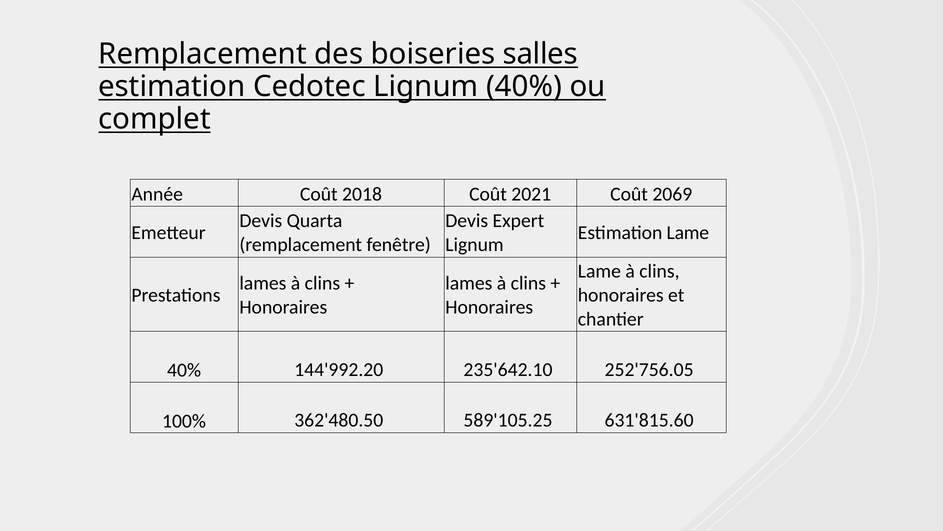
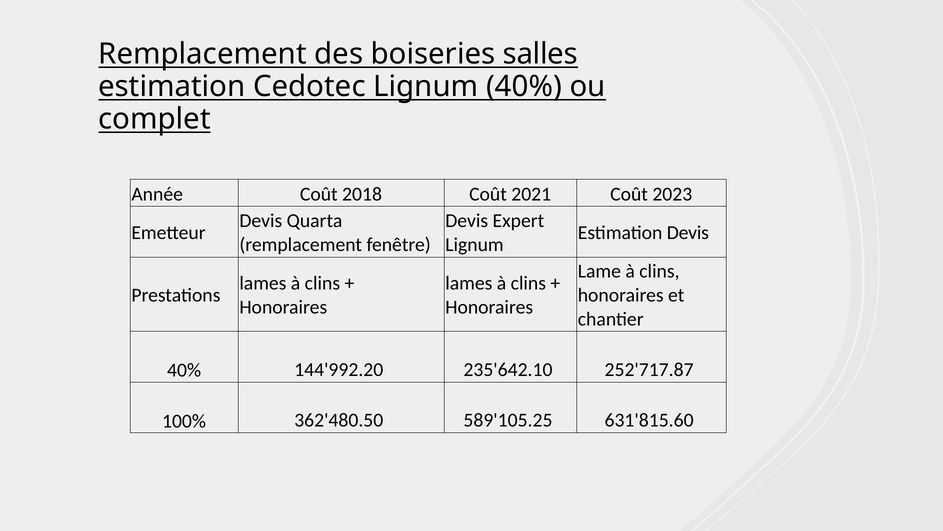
2069: 2069 -> 2023 (672, 194)
Estimation Lame: Lame -> Devis (688, 232)
252'756.05: 252'756.05 -> 252'717.87 (649, 369)
